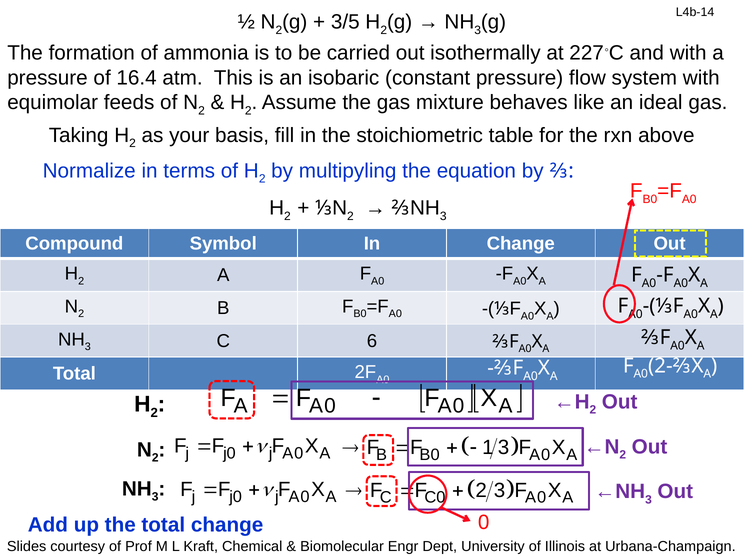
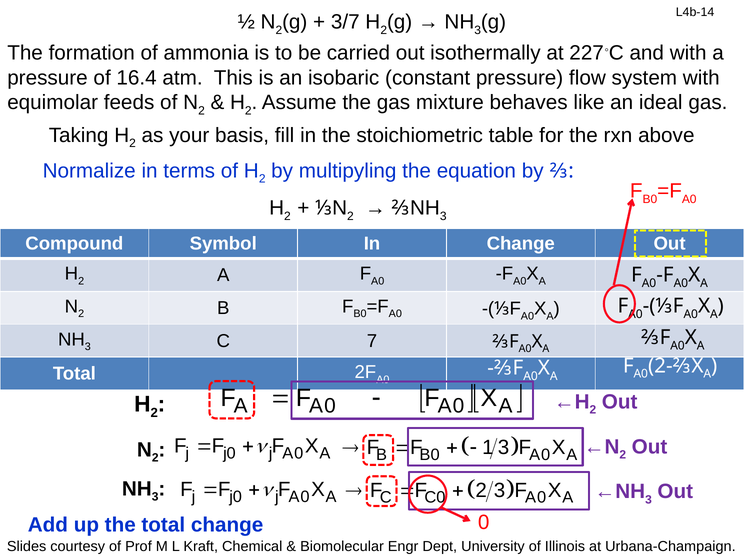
3/5: 3/5 -> 3/7 (345, 22)
6: 6 -> 7 (372, 341)
